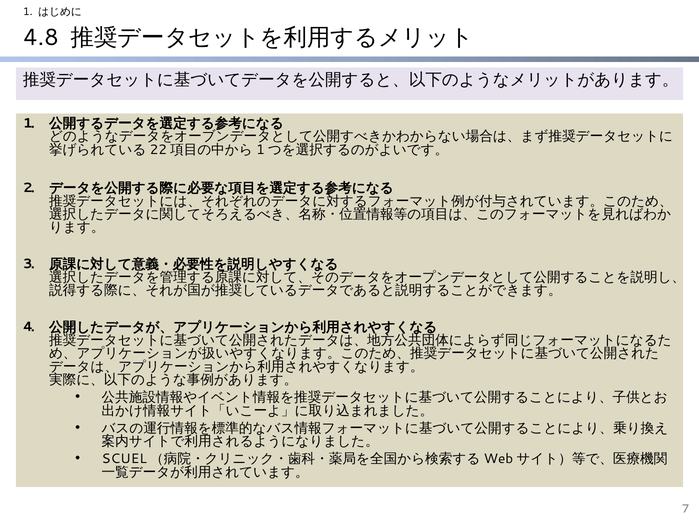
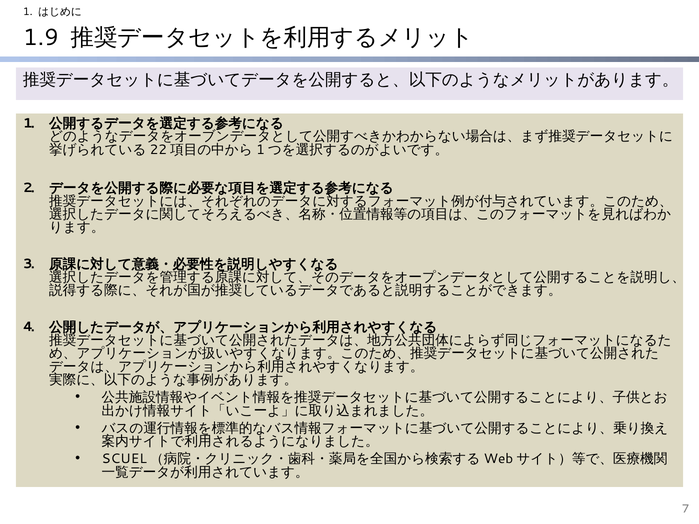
4.8: 4.8 -> 1.9 (41, 38)
